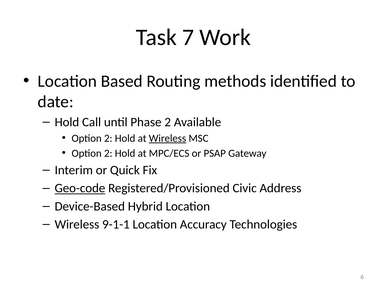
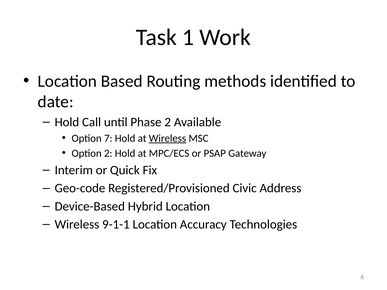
7: 7 -> 1 (188, 37)
2: 2 -> 7 (108, 138)
Geo-code underline: present -> none (80, 188)
